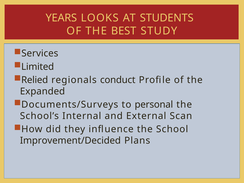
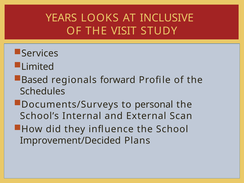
STUDENTS: STUDENTS -> INCLUSIVE (167, 18)
BEST: BEST -> VISIT (124, 31)
Relied: Relied -> Based (35, 80)
conduct: conduct -> forward (118, 80)
Expanded: Expanded -> Schedules (43, 91)
